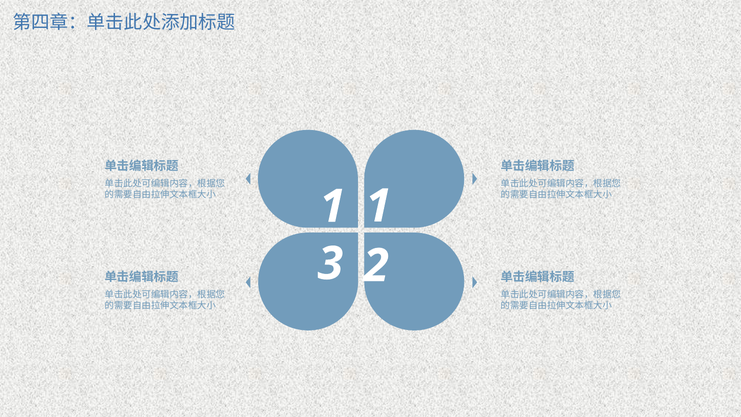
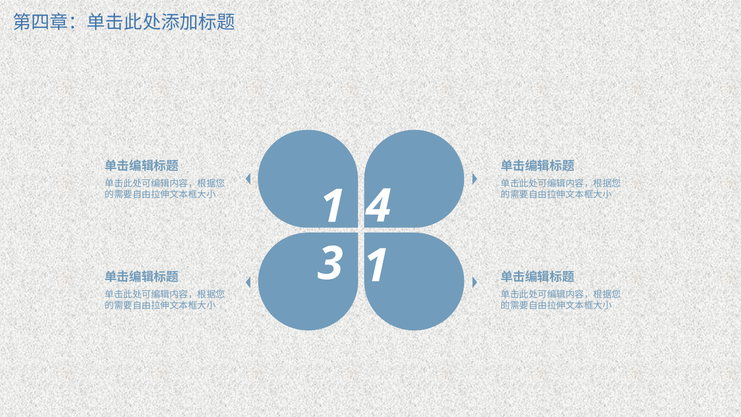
1 1: 1 -> 4 (378, 206)
3 2: 2 -> 1 (376, 266)
